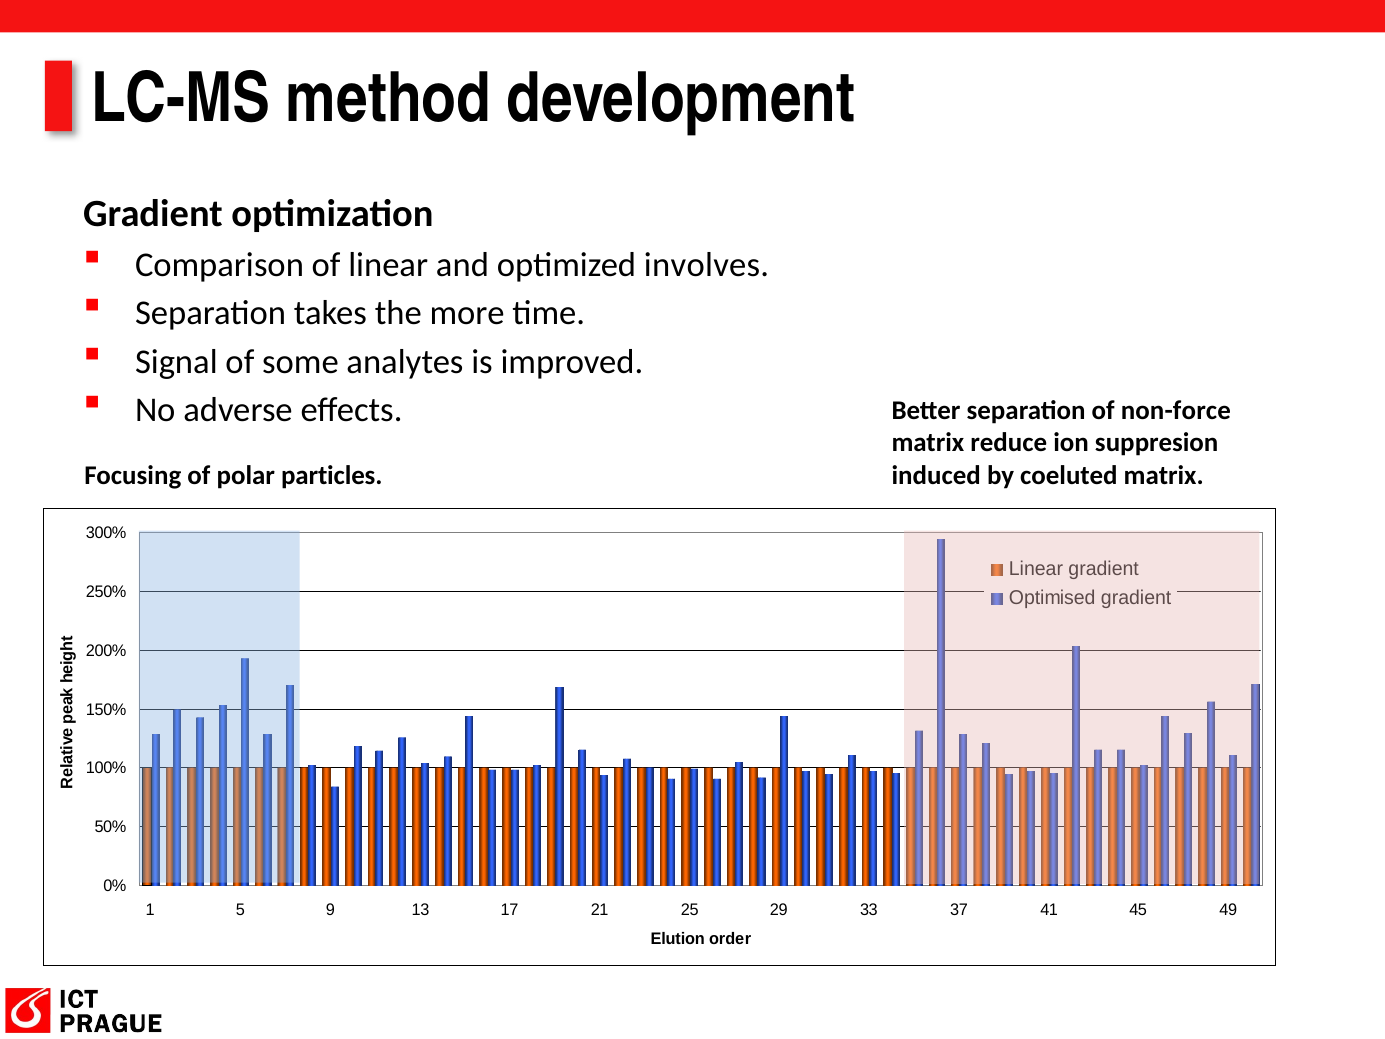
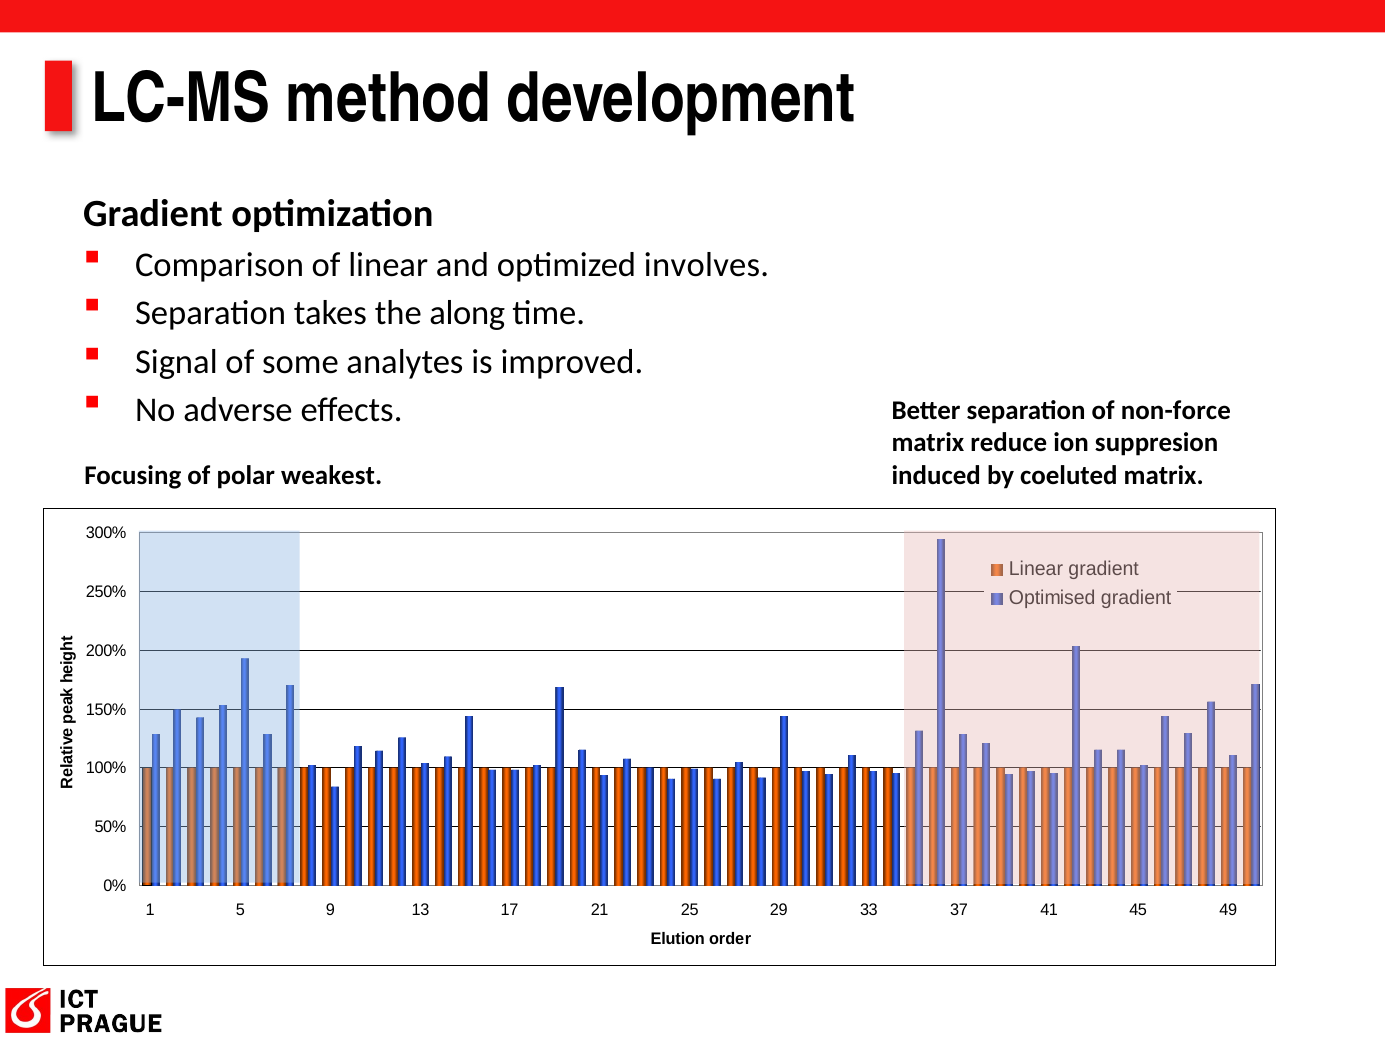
more: more -> along (467, 313)
particles: particles -> weakest (332, 476)
